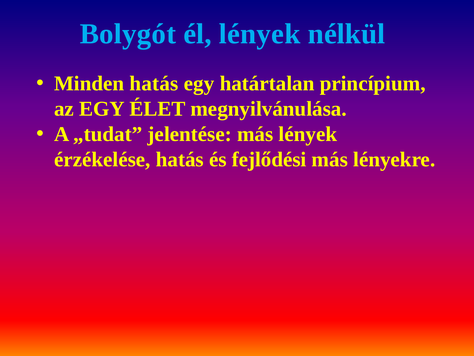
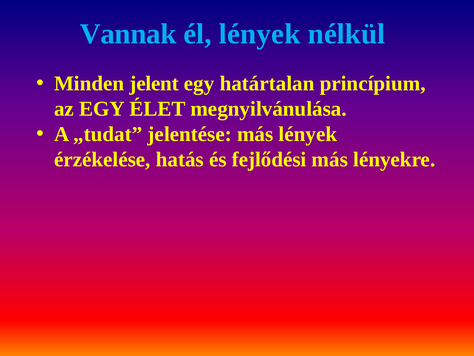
Bolygót: Bolygót -> Vannak (128, 34)
Minden hatás: hatás -> jelent (154, 84)
